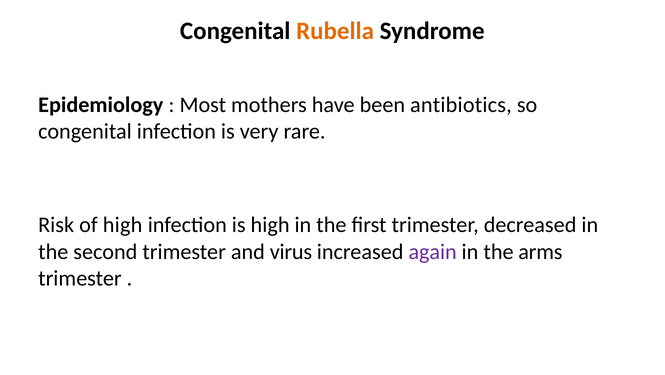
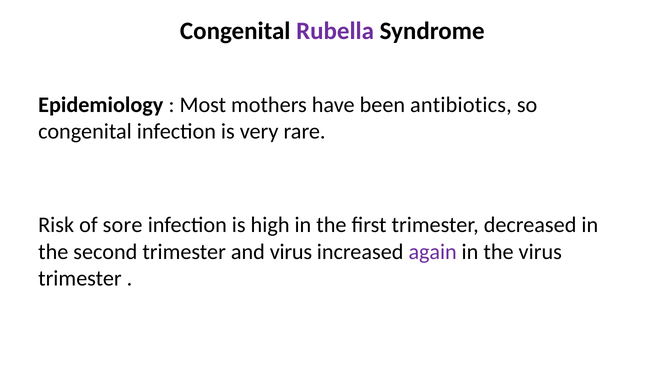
Rubella colour: orange -> purple (335, 31)
of high: high -> sore (123, 225)
the arms: arms -> virus (540, 252)
